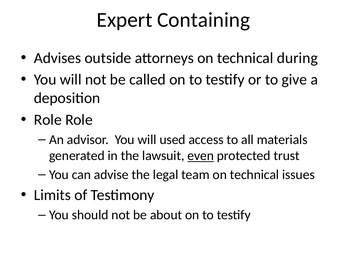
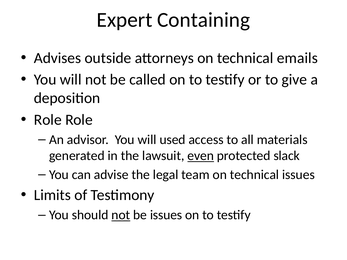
during: during -> emails (297, 58)
trust: trust -> slack (287, 156)
not underline: none -> present (121, 215)
be about: about -> issues (166, 215)
